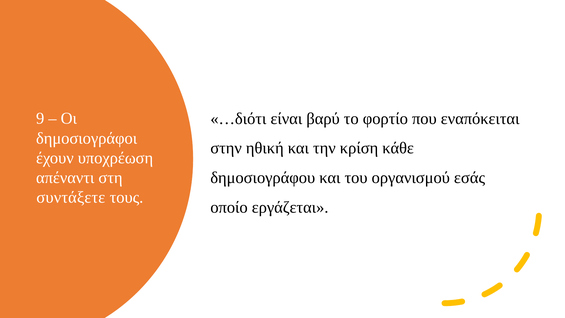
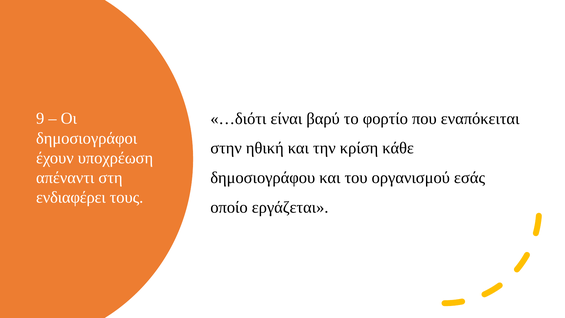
συντάξετε: συντάξετε -> ενδιαφέρει (71, 197)
